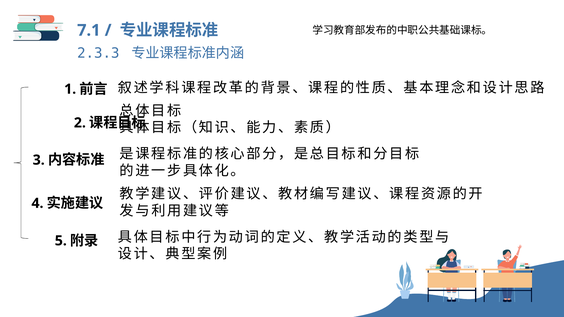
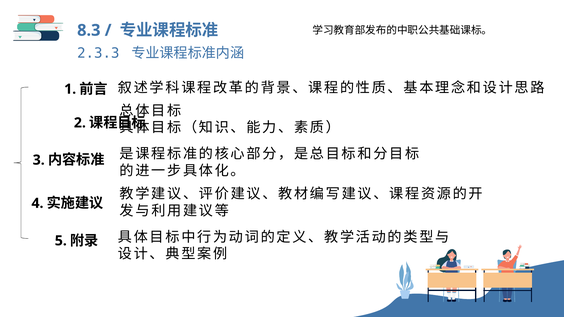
7.1: 7.1 -> 8.3 (89, 30)
